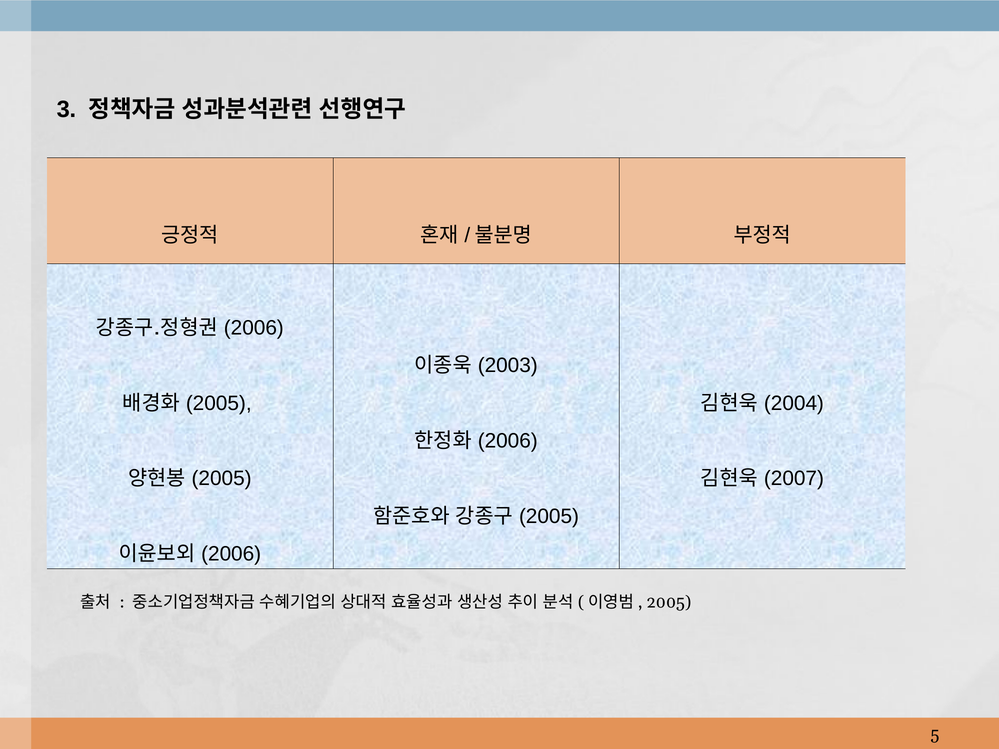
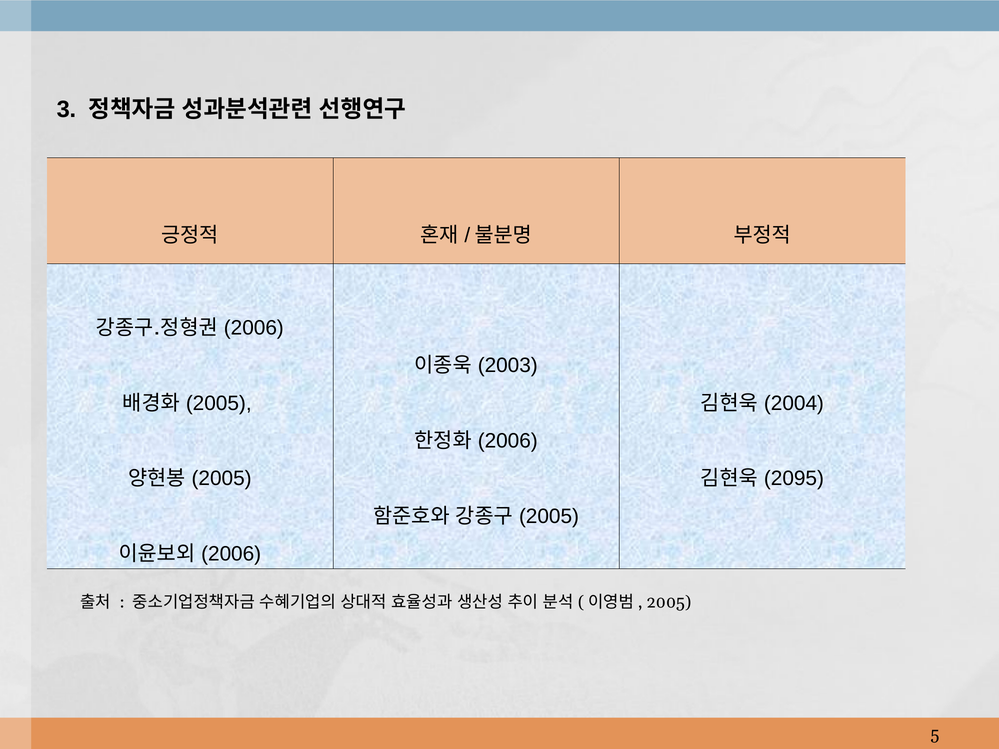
2007: 2007 -> 2095 (794, 479)
